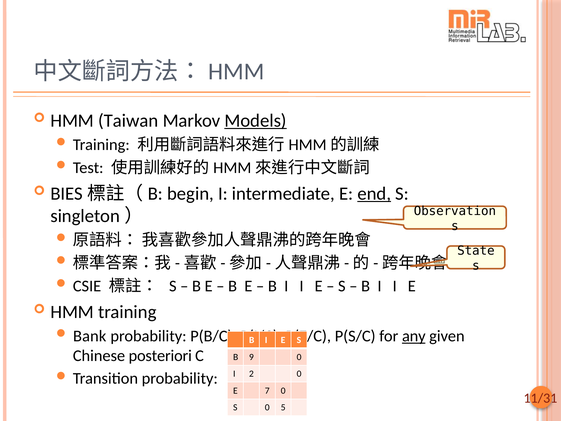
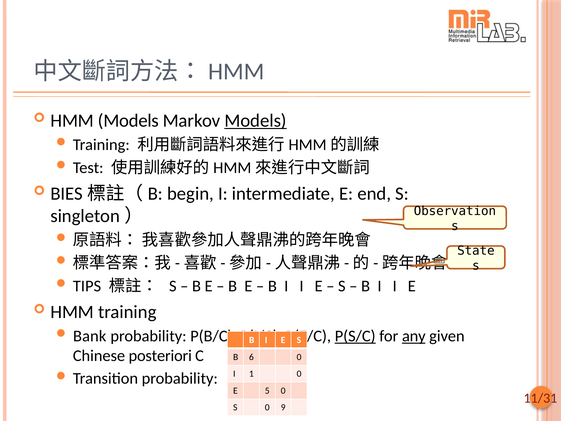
HMM Taiwan: Taiwan -> Models (128, 120)
end underline: present -> none (374, 193)
CSIE: CSIE -> TIPS (87, 286)
P(S/C underline: none -> present (355, 336)
9: 9 -> 6 (251, 357)
2: 2 -> 1 (251, 374)
7: 7 -> 5 (267, 390)
5: 5 -> 9 (283, 407)
